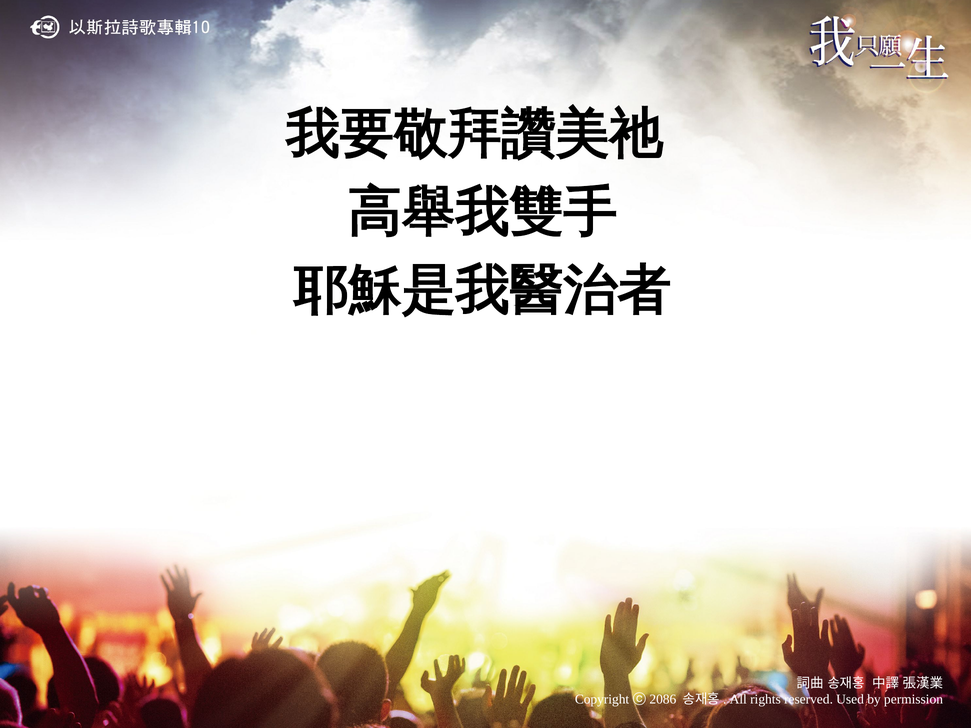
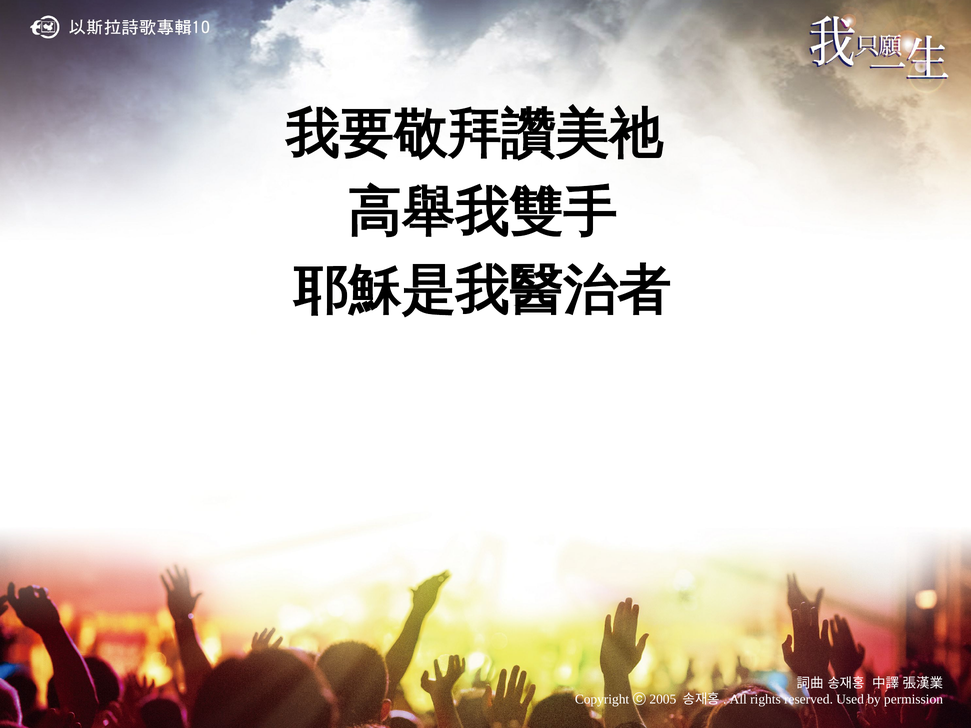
2086: 2086 -> 2005 (663, 700)
